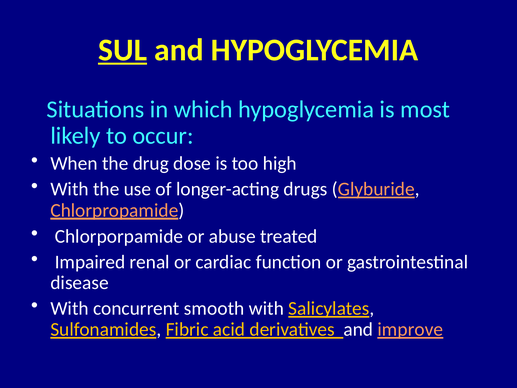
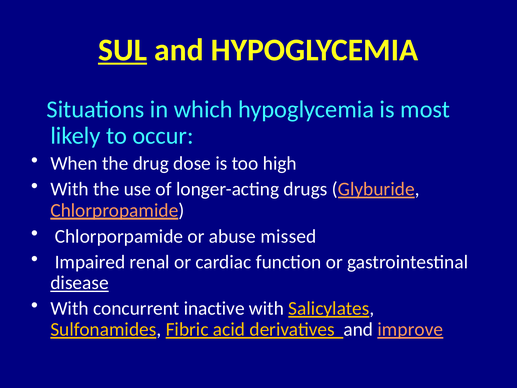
treated: treated -> missed (289, 236)
disease underline: none -> present (80, 283)
smooth: smooth -> inactive (214, 308)
